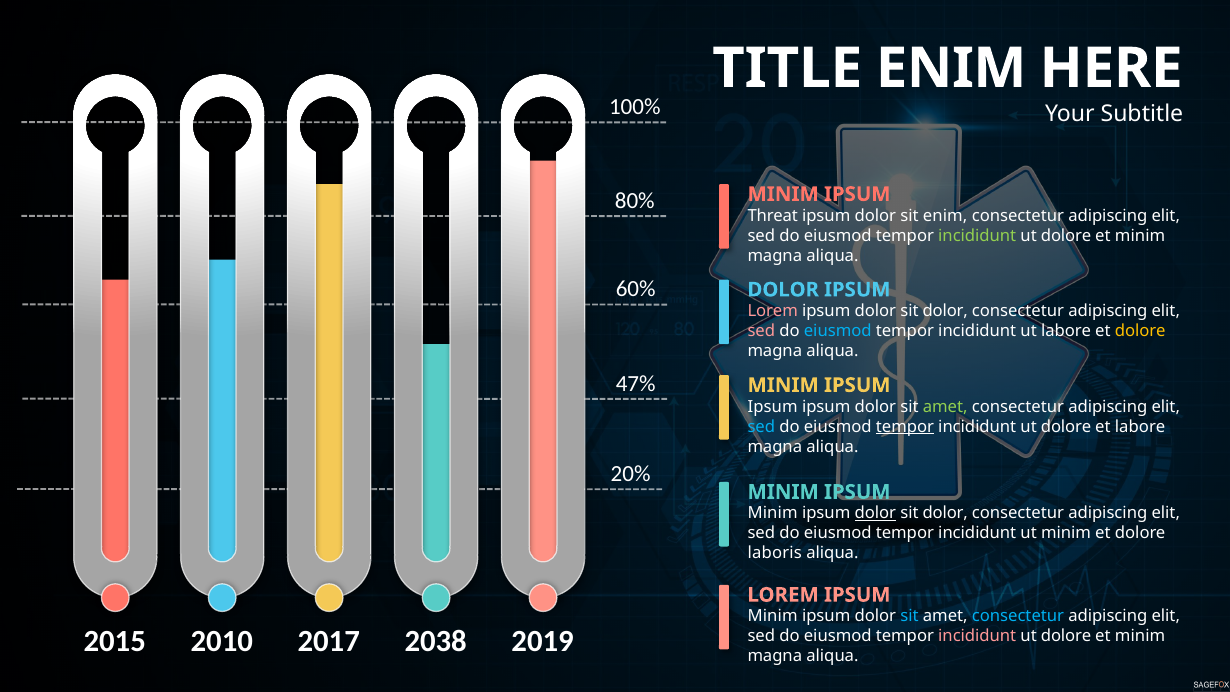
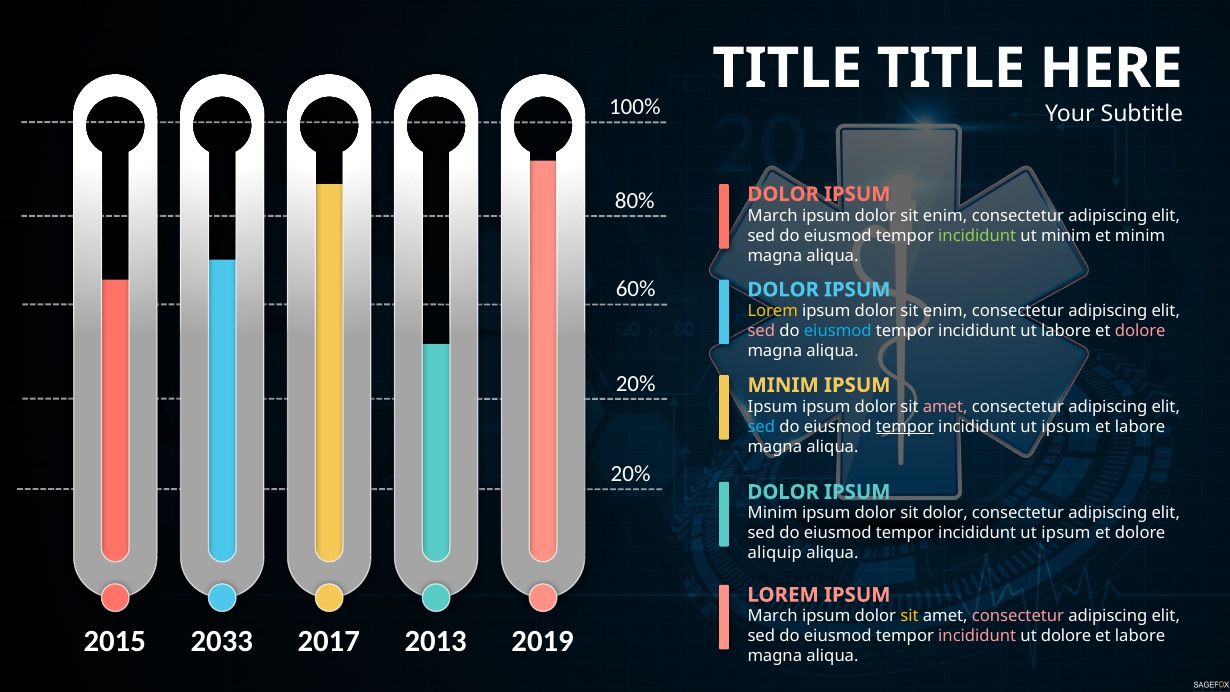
TITLE ENIM: ENIM -> TITLE (951, 68)
MINIM: MINIM -> DOLOR (783, 194)
Threat: Threat -> March (773, 216)
dolore: dolore -> minim (1066, 236)
Lorem colour: pink -> yellow (773, 311)
dolor: dolor -> enim (945, 311)
dolore colour: yellow -> pink (1140, 331)
47%: 47% -> 20% (636, 383)
amet colour: light green -> pink (945, 406)
dolore: dolore -> ipsum (1066, 427)
MINIM: MINIM -> DOLOR (783, 492)
dolor underline: present -> none (875, 513)
minim: minim -> ipsum (1066, 533)
laboris: laboris -> aliquip (775, 553)
Minim: Minim -> March (773, 616)
sit colour: light blue -> yellow (909, 616)
consectetur colour: light blue -> pink (1018, 616)
2010: 2010 -> 2033 (222, 642)
2038: 2038 -> 2013 (436, 642)
minim: minim -> labore (1140, 636)
